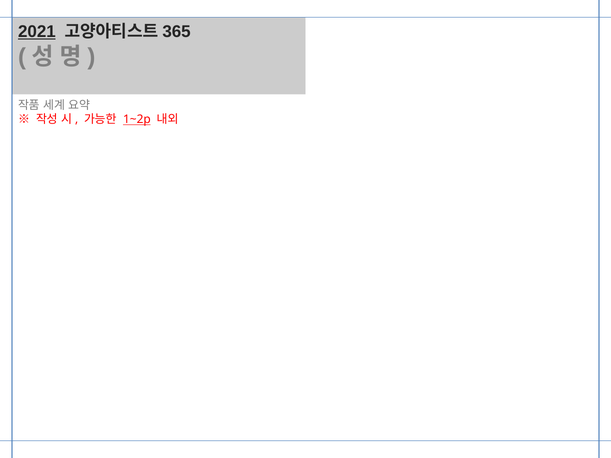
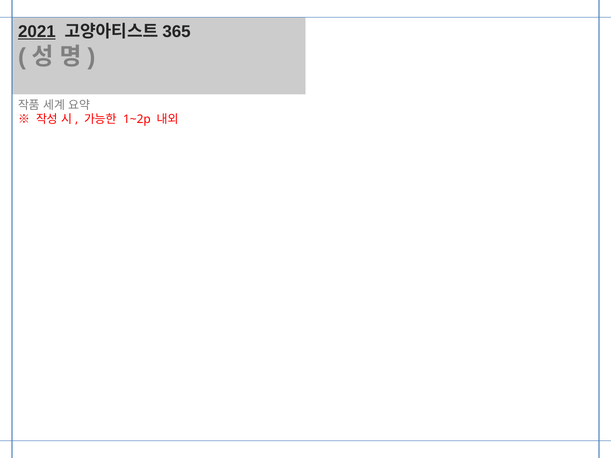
1~2p underline: present -> none (137, 120)
